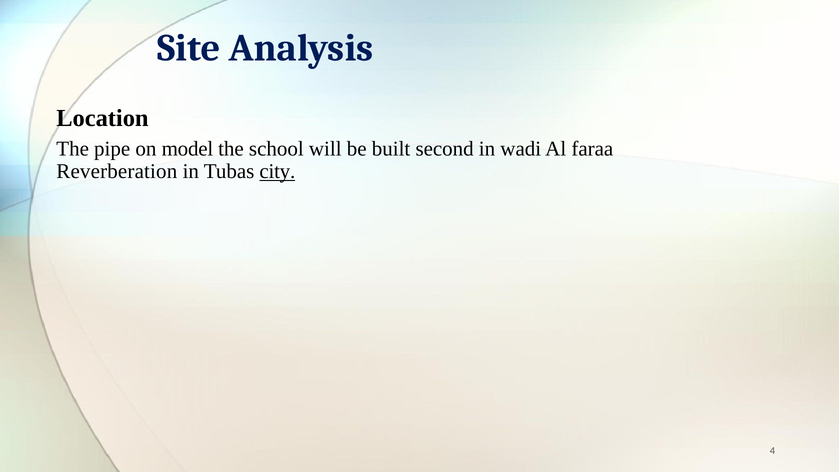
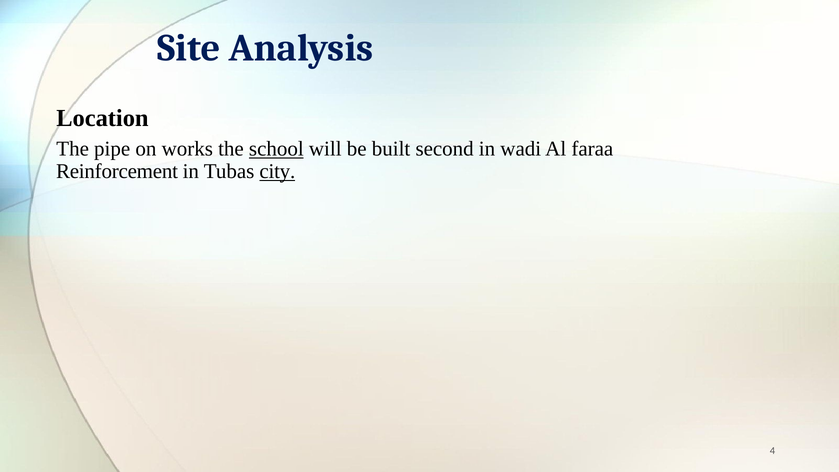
model: model -> works (187, 149)
school underline: none -> present (276, 149)
Reverberation: Reverberation -> Reinforcement (117, 172)
